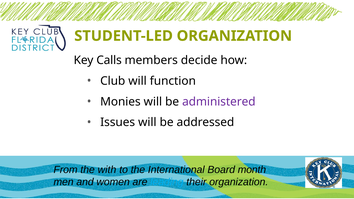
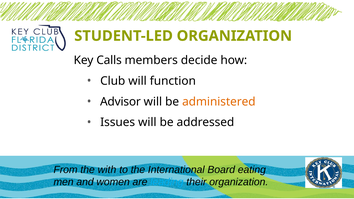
Monies: Monies -> Advisor (120, 102)
administered colour: purple -> orange (219, 102)
month: month -> eating (252, 170)
